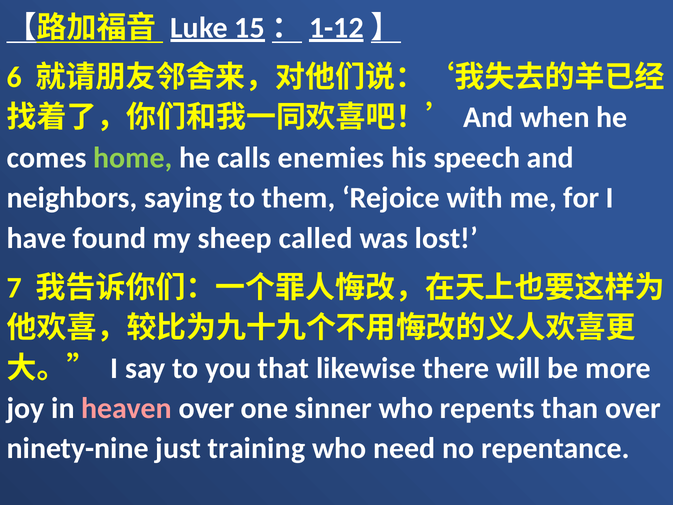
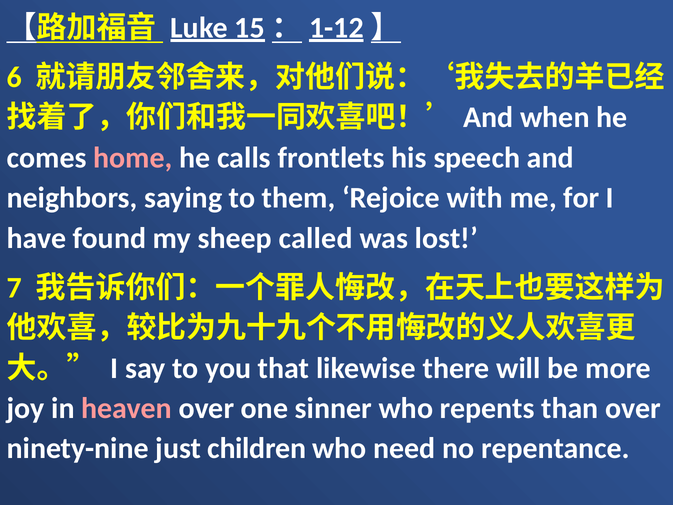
home colour: light green -> pink (133, 158)
enemies: enemies -> frontlets (331, 158)
training: training -> children (257, 448)
